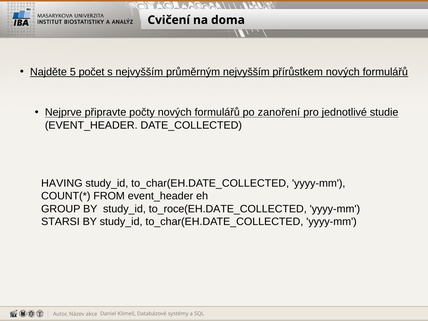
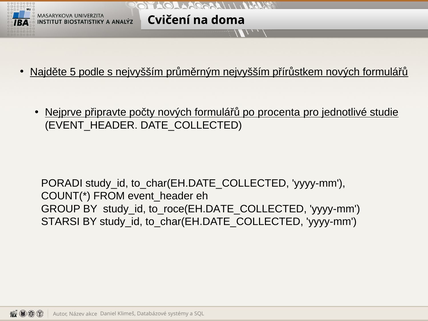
počet: počet -> podle (92, 72)
zanoření: zanoření -> procenta (279, 112)
HAVING: HAVING -> PORADI (62, 183)
